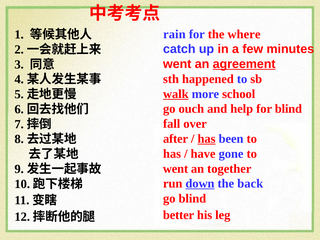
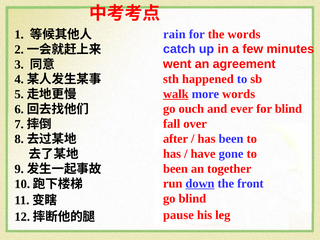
the where: where -> words (244, 34)
agreement underline: present -> none (244, 64)
more school: school -> words (239, 94)
help: help -> ever (242, 109)
has underline: present -> none (207, 139)
went: went -> been (175, 169)
back: back -> front (250, 184)
better: better -> pause (178, 215)
